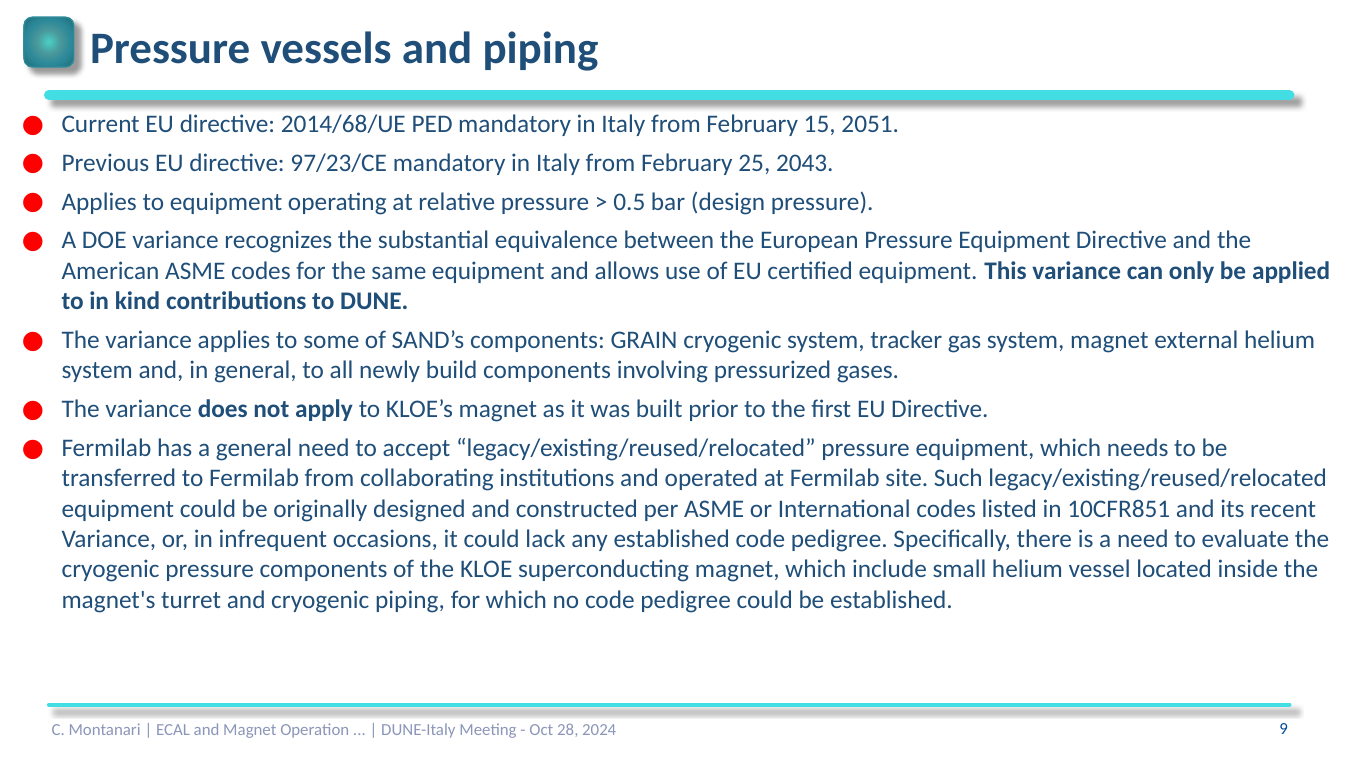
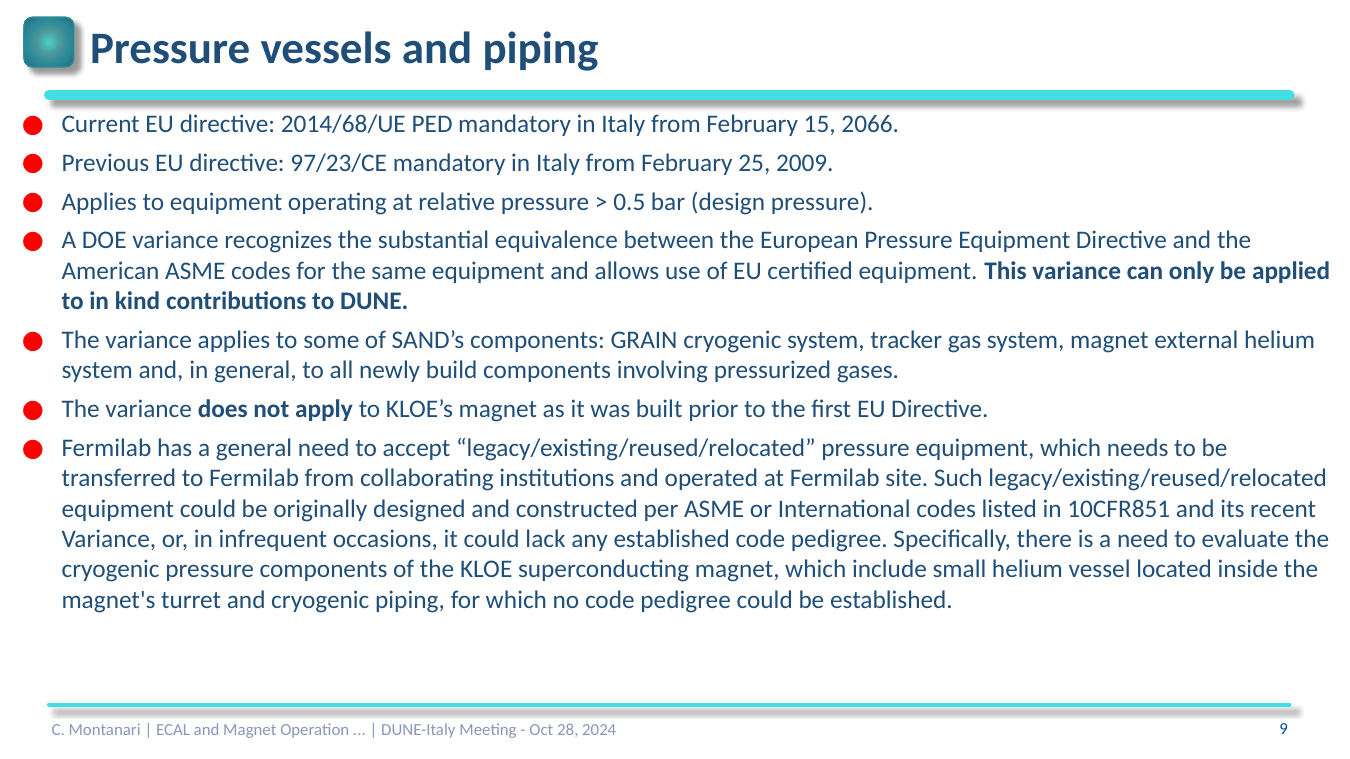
2051: 2051 -> 2066 (870, 124)
2043: 2043 -> 2009 (805, 163)
